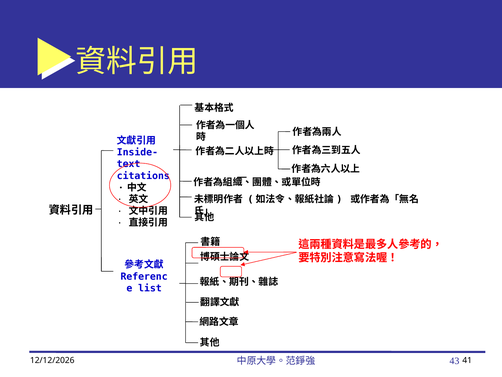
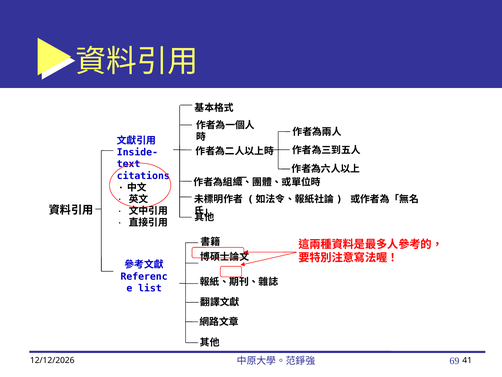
43: 43 -> 69 (454, 360)
